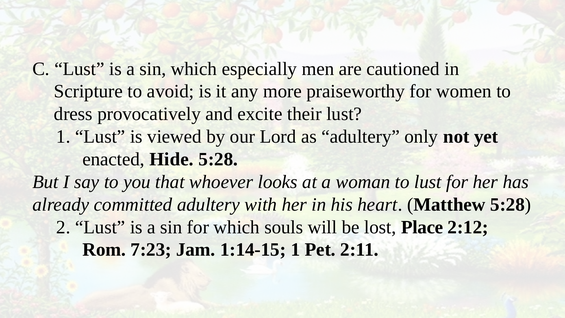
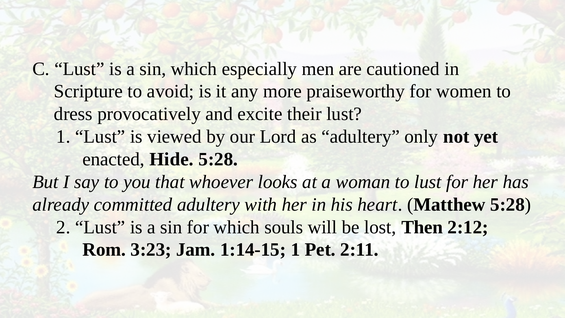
Place: Place -> Then (422, 227)
7:23: 7:23 -> 3:23 (151, 250)
